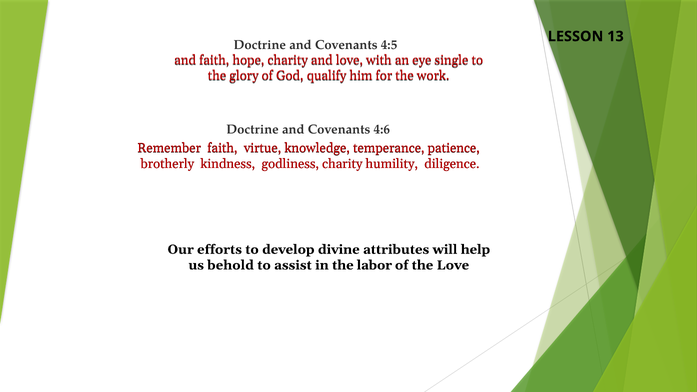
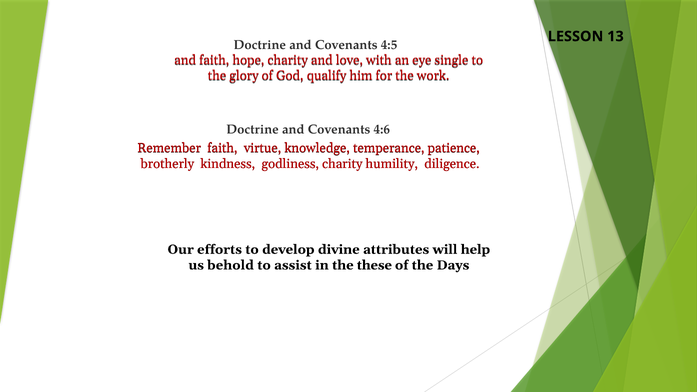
labor: labor -> these (374, 265)
the Love: Love -> Days (453, 265)
